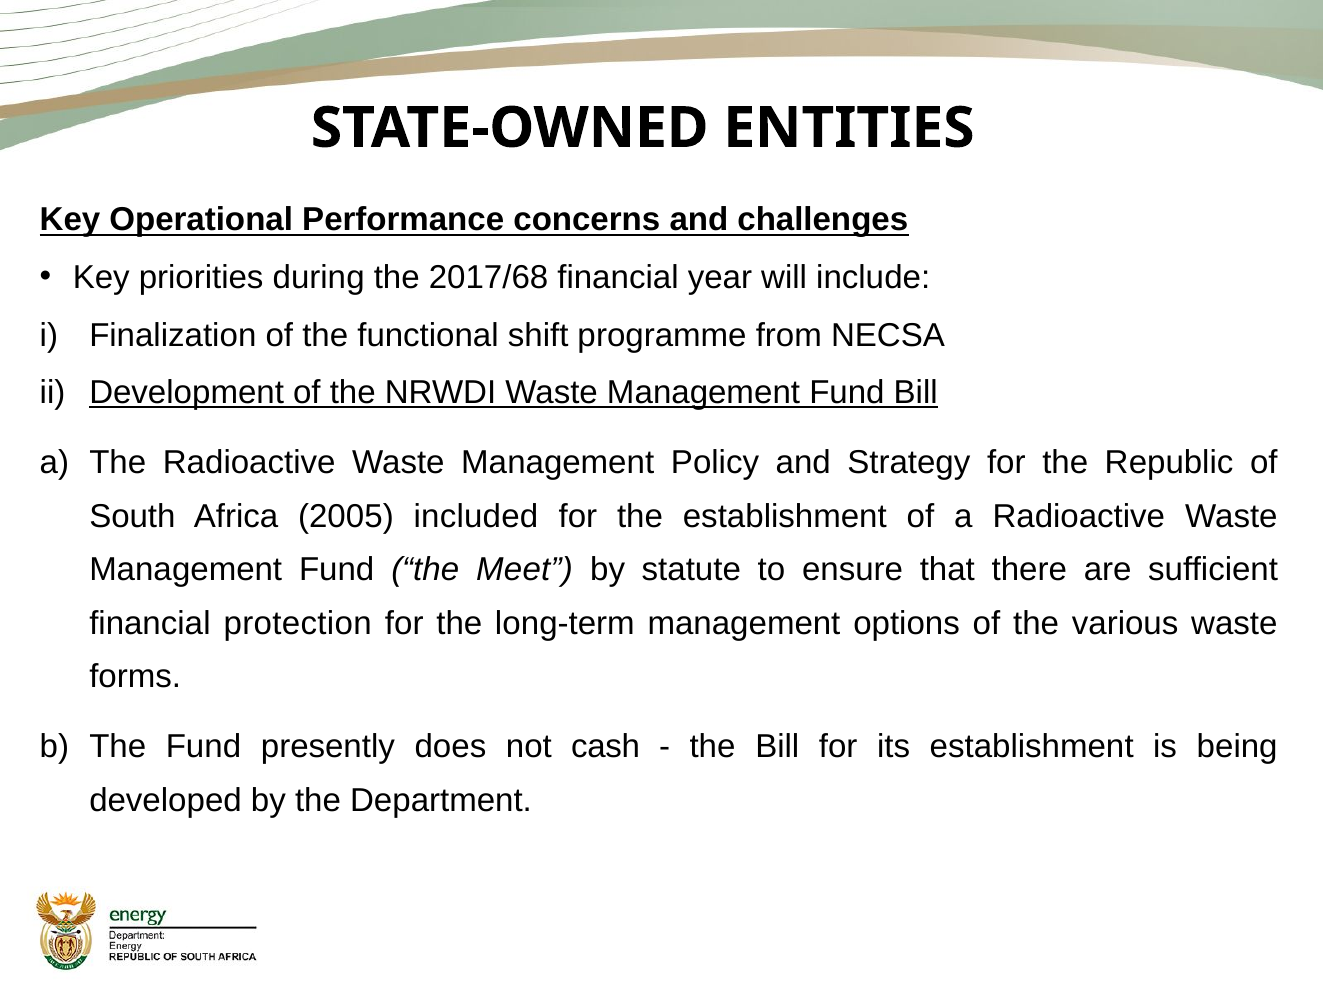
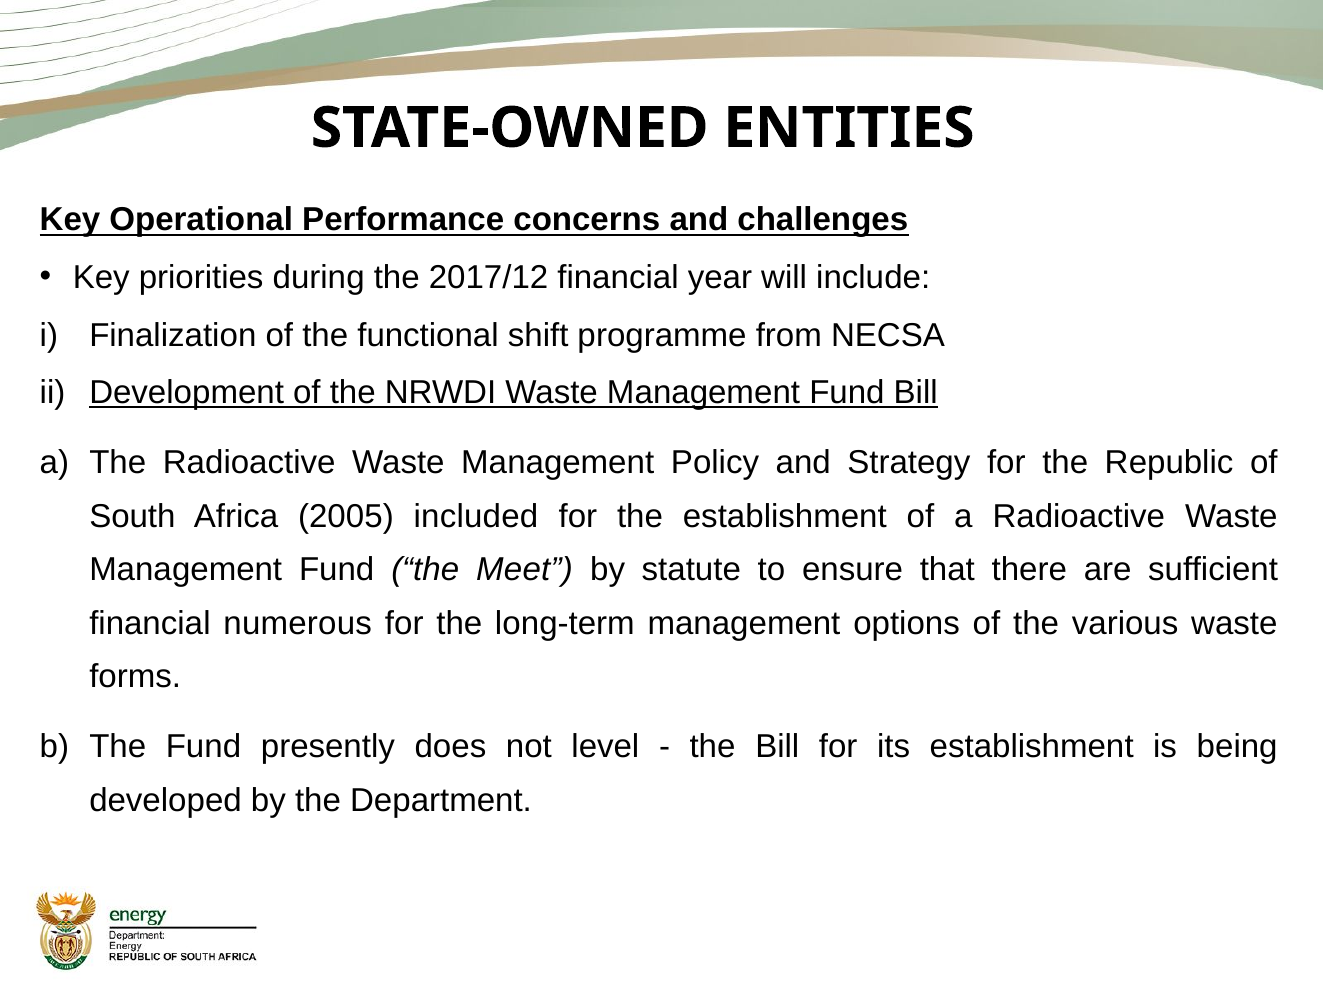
2017/68: 2017/68 -> 2017/12 (489, 278)
protection: protection -> numerous (298, 623)
cash: cash -> level (605, 747)
